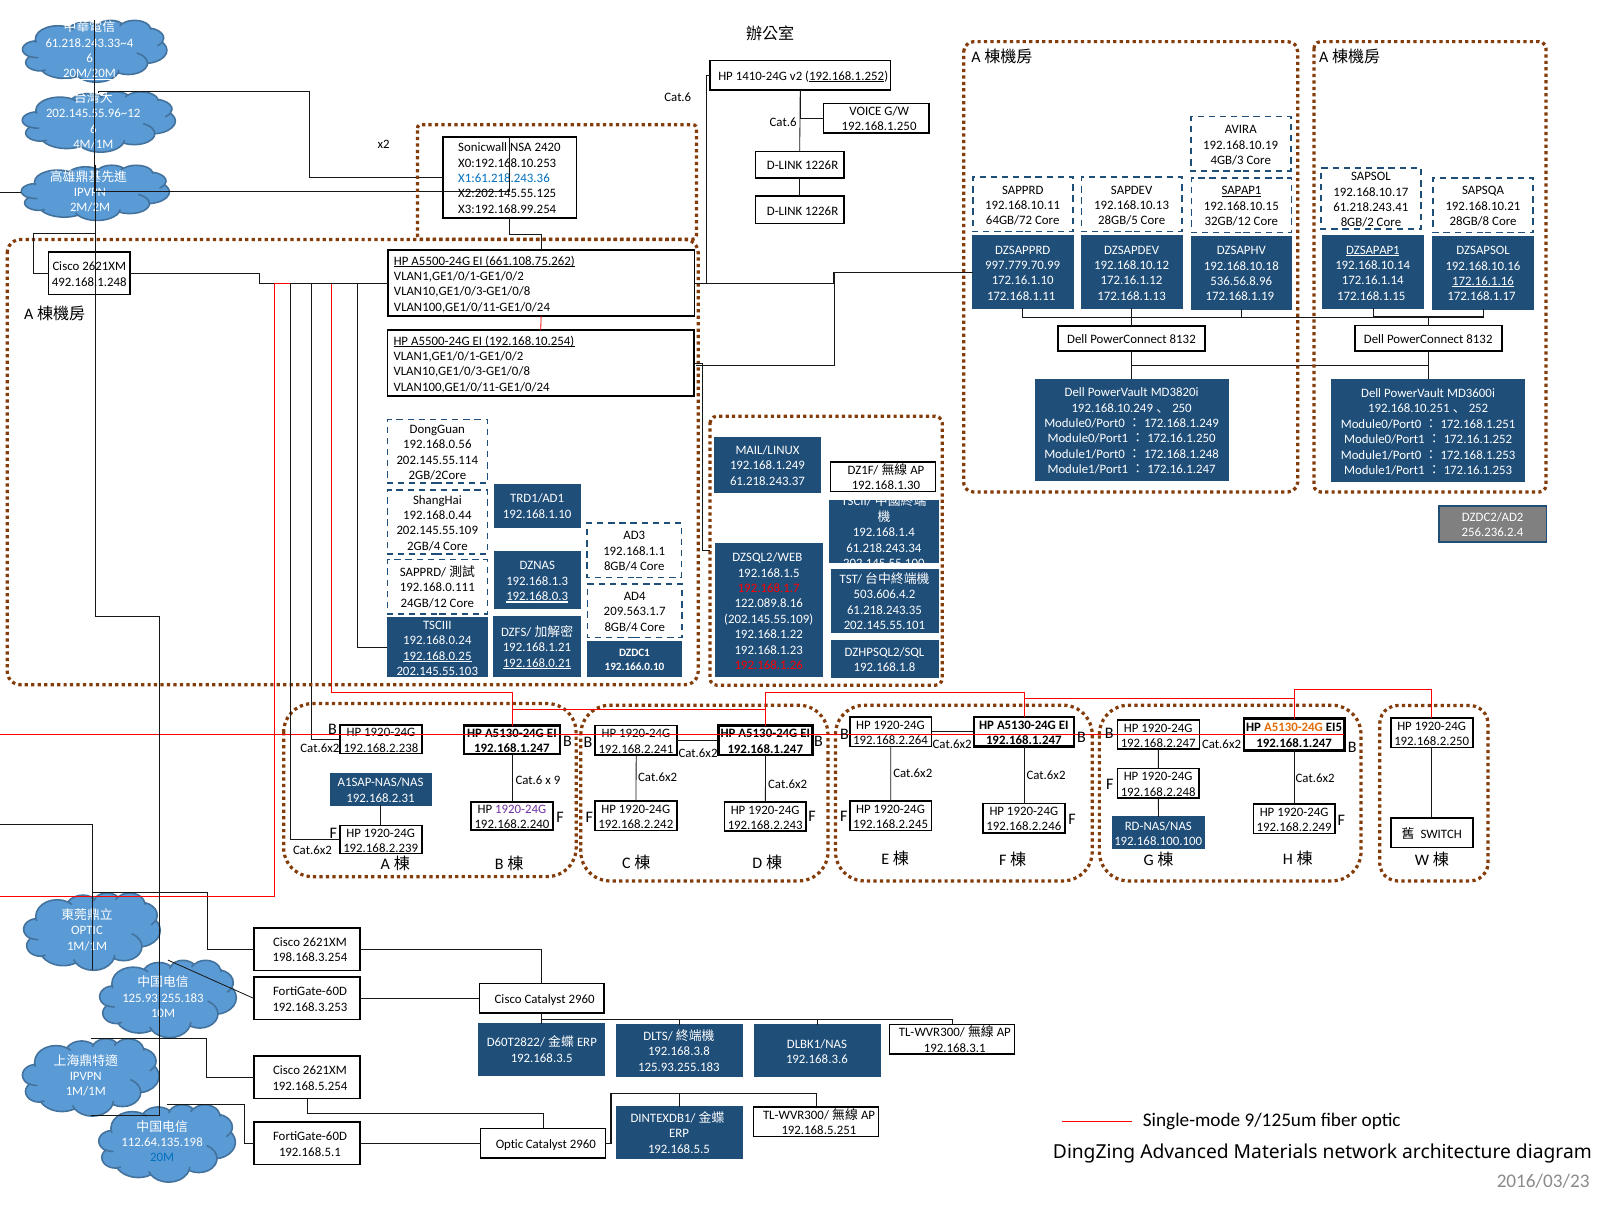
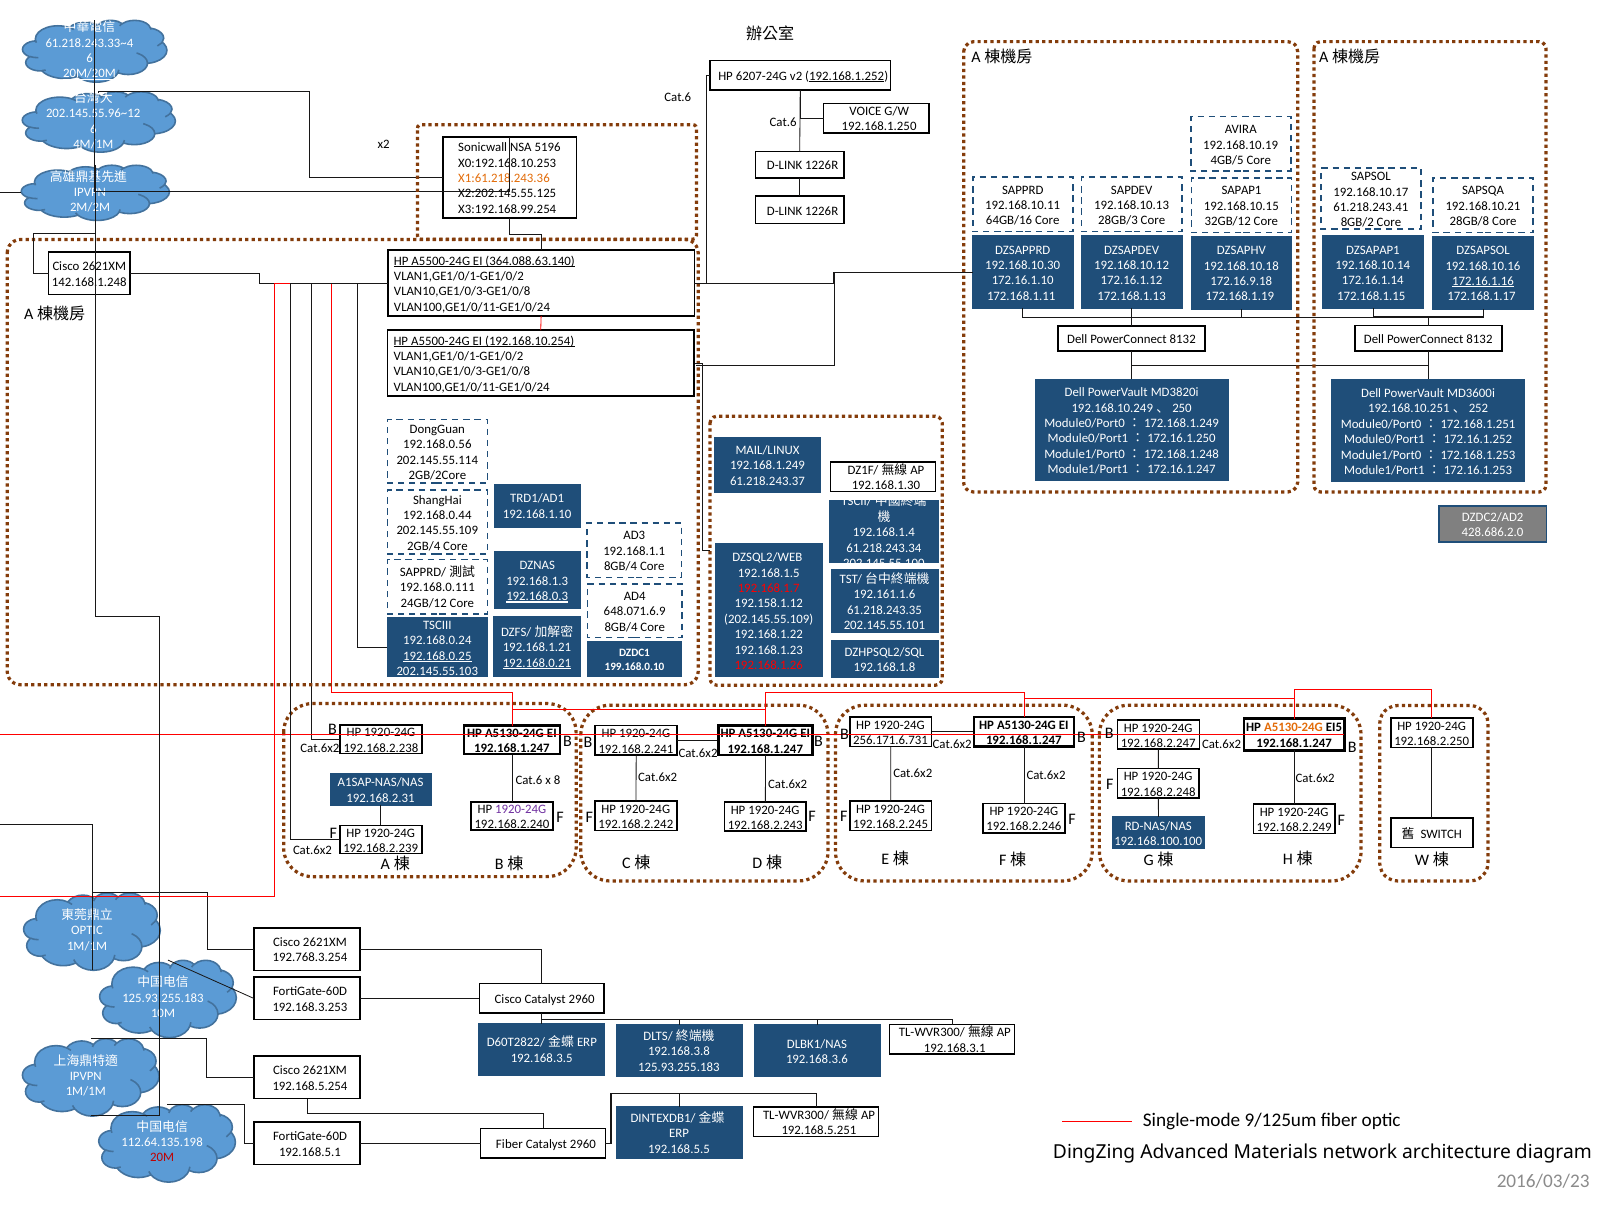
1410-24G: 1410-24G -> 6207-24G (761, 76)
2420: 2420 -> 5196 (548, 148)
4GB/3: 4GB/3 -> 4GB/5 (1227, 160)
X1:61.218.243.36 colour: blue -> orange (504, 178)
SAPAP1 underline: present -> none (1241, 191)
64GB/72: 64GB/72 -> 64GB/16 (1009, 221)
28GB/5: 28GB/5 -> 28GB/3 (1118, 221)
DZSAPAP1 underline: present -> none (1373, 250)
661.108.75.262: 661.108.75.262 -> 364.088.63.140 (530, 261)
997.779.70.99: 997.779.70.99 -> 192.168.10.30 (1023, 265)
536.56.8.96: 536.56.8.96 -> 172.16.9.18 (1241, 281)
492.168.1.248: 492.168.1.248 -> 142.168.1.248 (89, 282)
256.236.2.4: 256.236.2.4 -> 428.686.2.0 (1493, 533)
503.606.4.2: 503.606.4.2 -> 192.161.1.6 (885, 595)
122.089.8.16: 122.089.8.16 -> 192.158.1.12 (769, 604)
209.563.1.7: 209.563.1.7 -> 648.071.6.9 (635, 612)
192.166.0.10: 192.166.0.10 -> 199.168.0.10 (635, 667)
192.168.2.264: 192.168.2.264 -> 256.171.6.731 (891, 741)
9: 9 -> 8 (557, 780)
198.168.3.254: 198.168.3.254 -> 192.768.3.254 (310, 958)
Optic: Optic -> Fiber (509, 1145)
20M colour: blue -> red (162, 1158)
